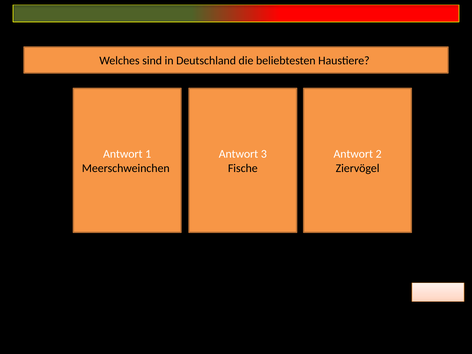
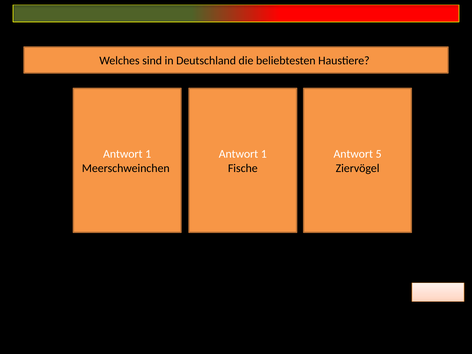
3: 3 -> 1 (264, 154)
2: 2 -> 5 (379, 154)
